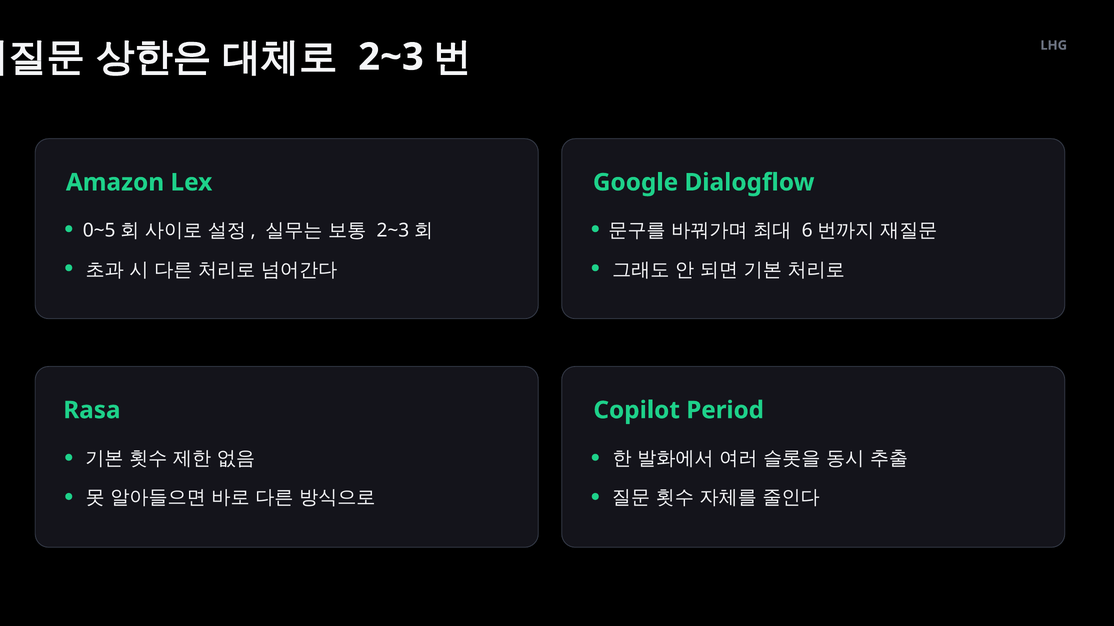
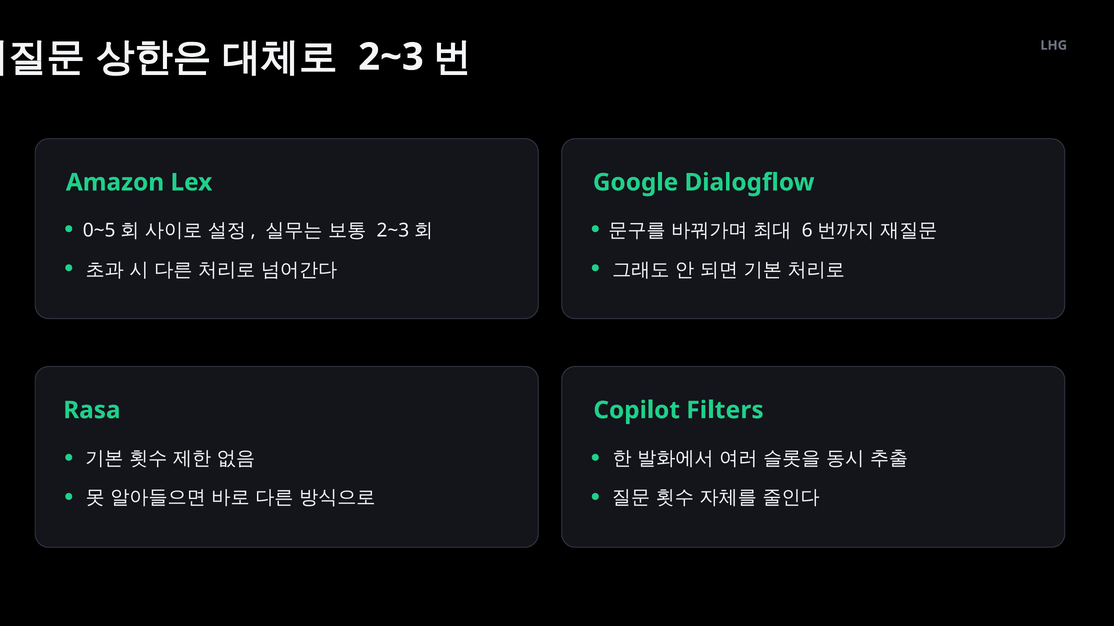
Period: Period -> Filters (725, 411)
